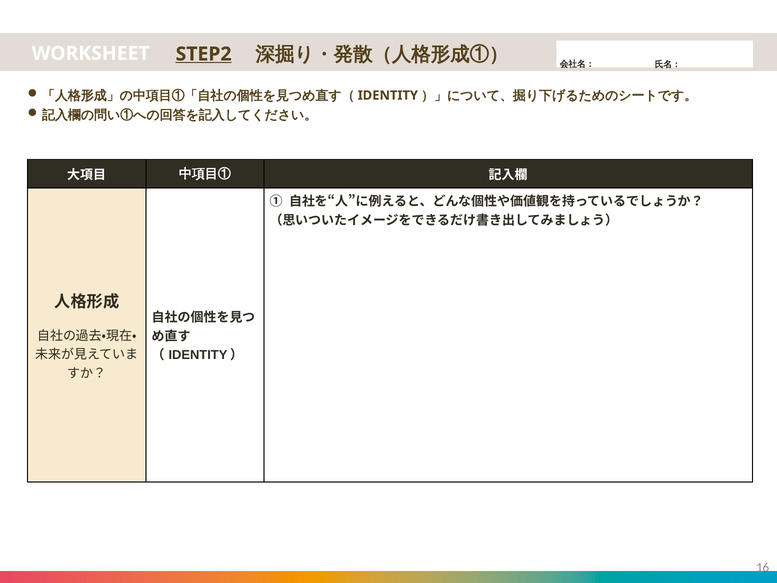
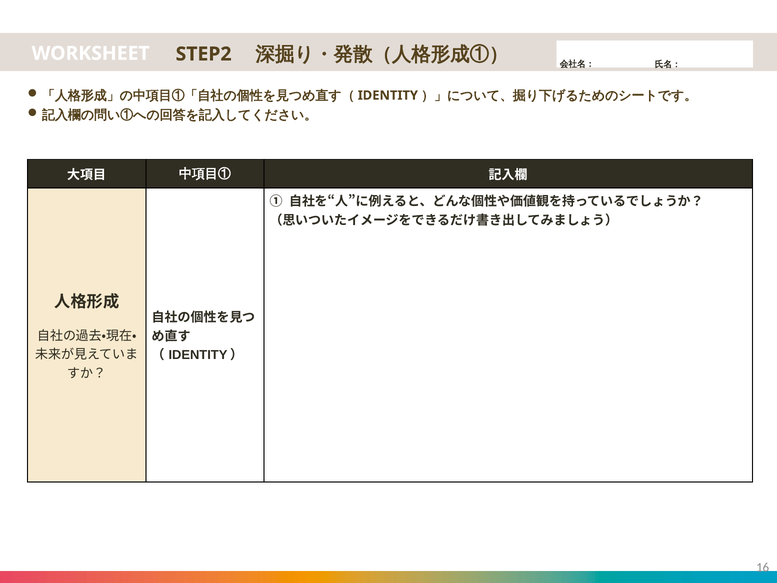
STEP2 underline: present -> none (204, 54)
